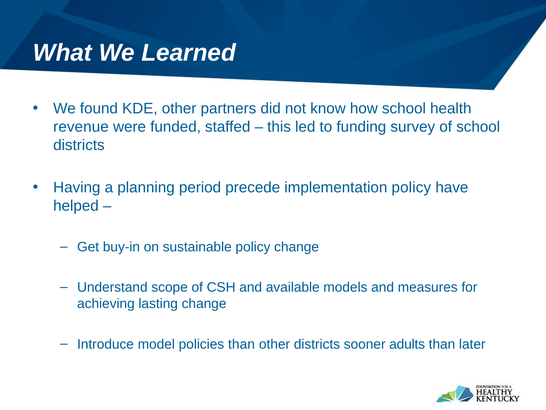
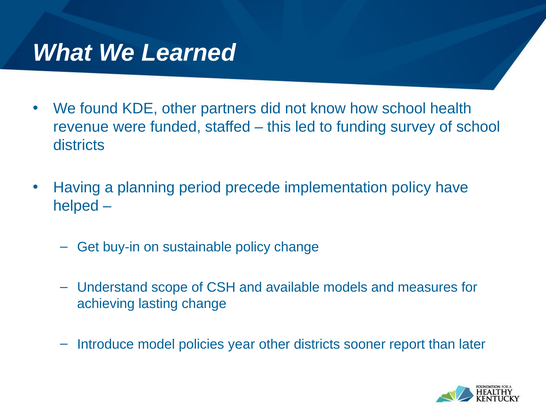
policies than: than -> year (242, 344)
adults: adults -> report (407, 344)
